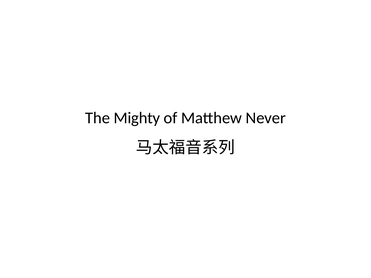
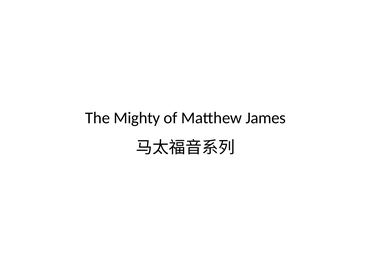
Never: Never -> James (266, 118)
